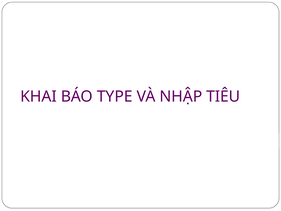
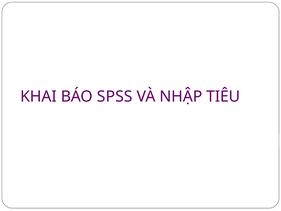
TYPE: TYPE -> SPSS (115, 96)
